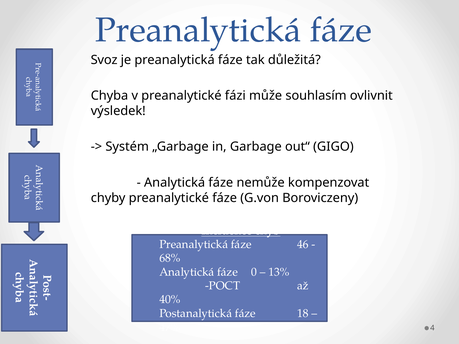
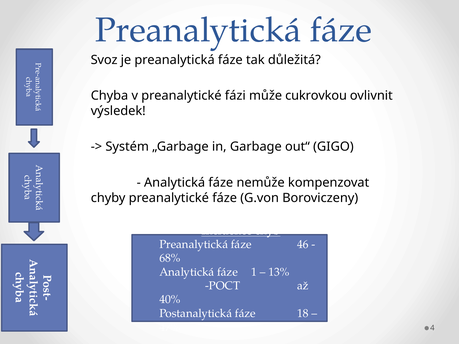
souhlasím: souhlasím -> cukrovkou (316, 96)
0: 0 -> 1 (254, 272)
